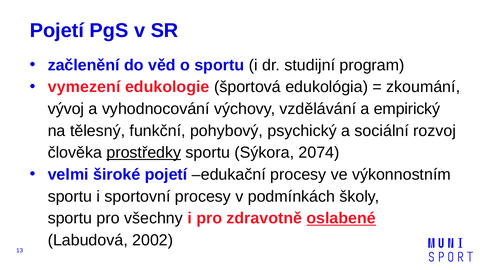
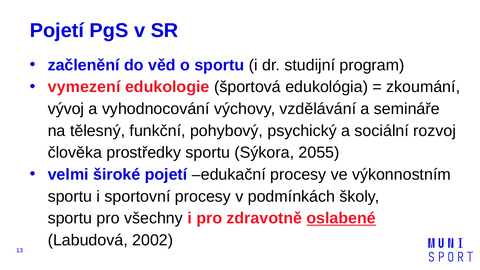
empirický: empirický -> semináře (407, 109)
prostředky underline: present -> none (144, 153)
2074: 2074 -> 2055 (319, 153)
